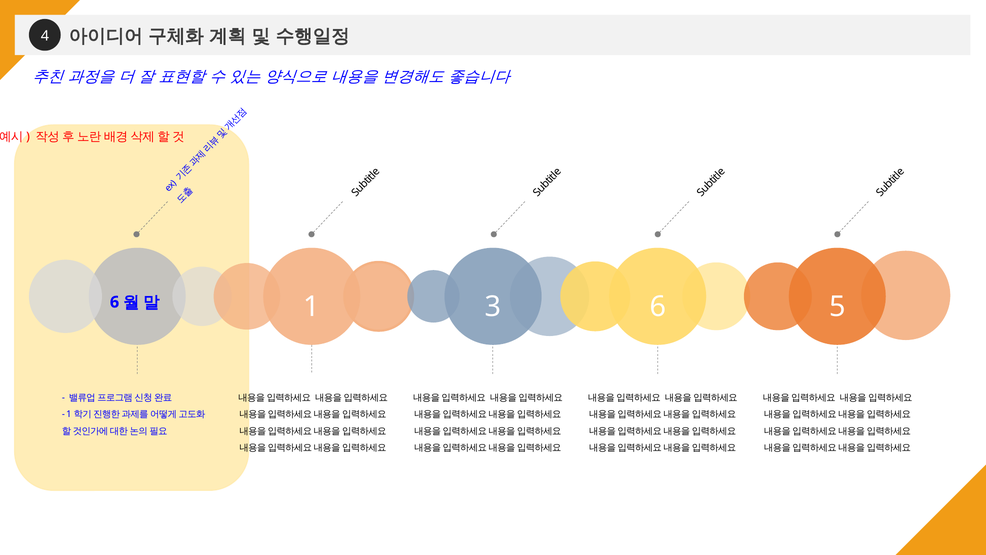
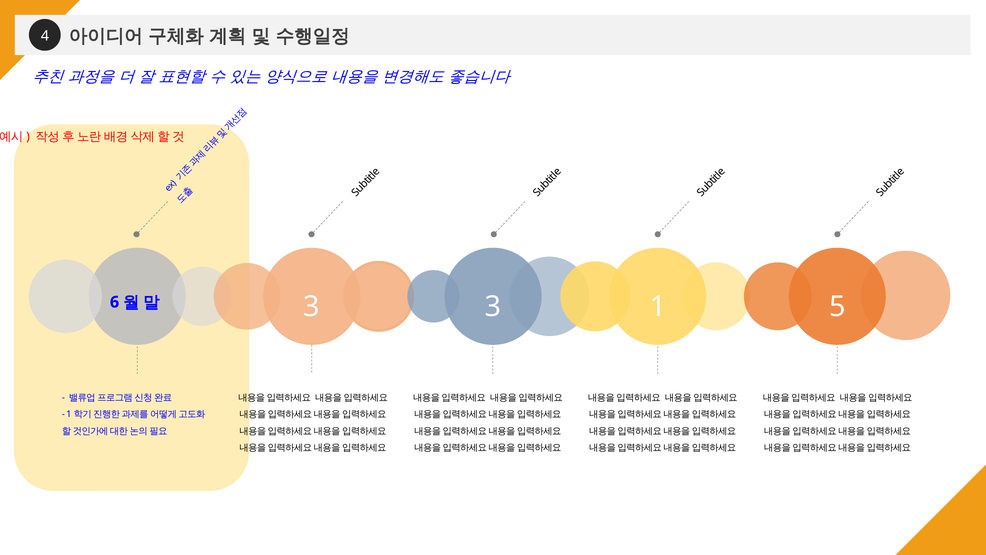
1: 1 -> 3 (312, 307)
3 6: 6 -> 1 (658, 307)
